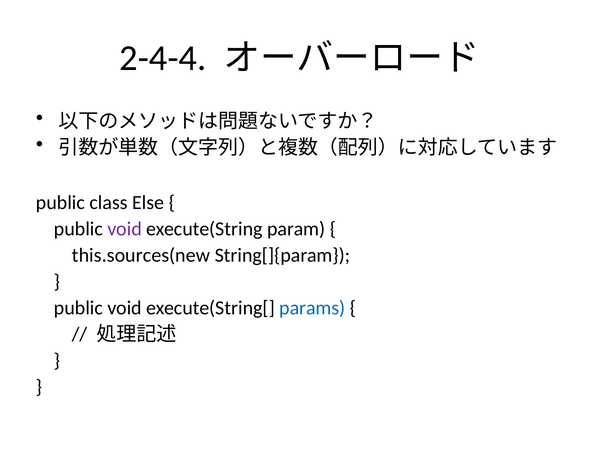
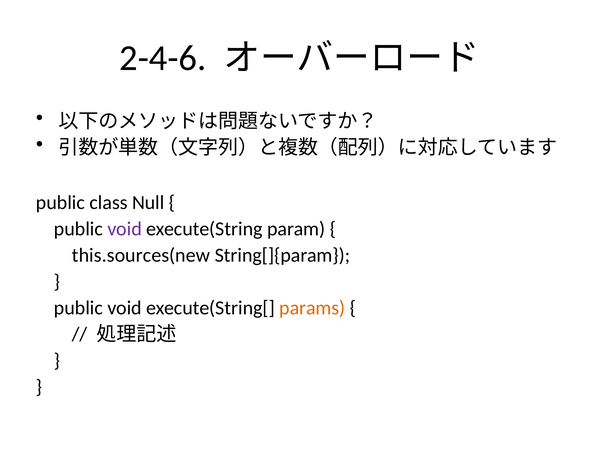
2-4-4: 2-4-4 -> 2-4-6 (163, 58)
Else: Else -> Null (148, 203)
params colour: blue -> orange (312, 308)
